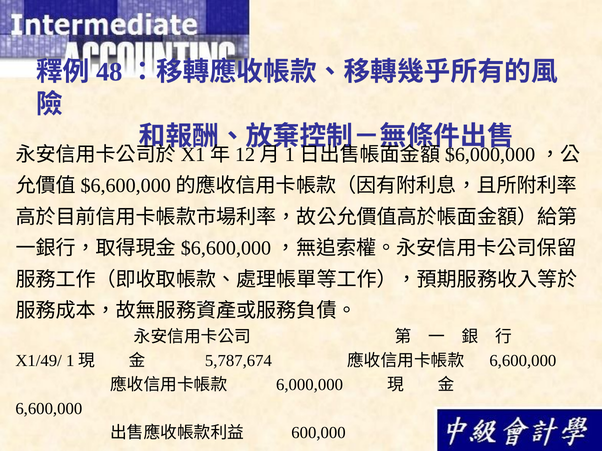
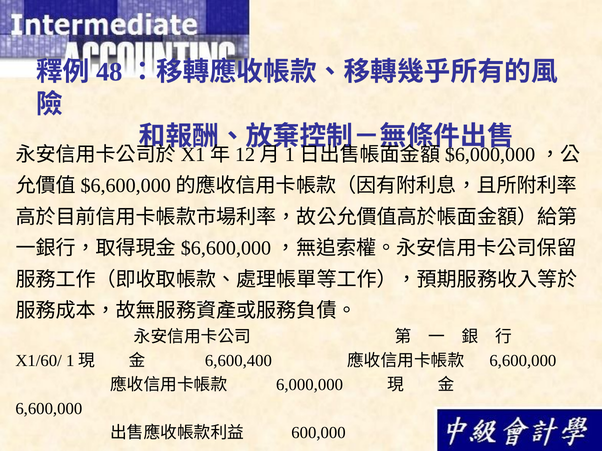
X1/49/: X1/49/ -> X1/60/ (39, 361)
5,787,674: 5,787,674 -> 6,600,400 (238, 361)
